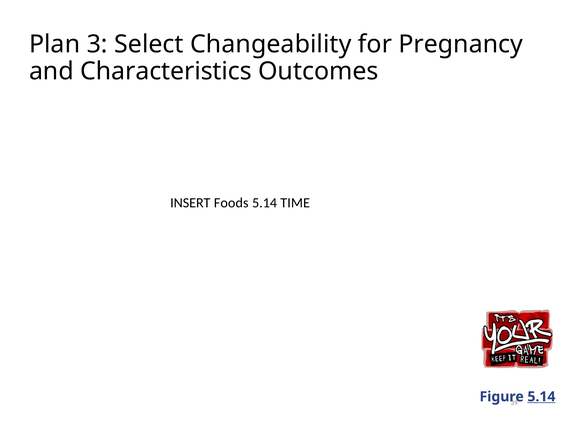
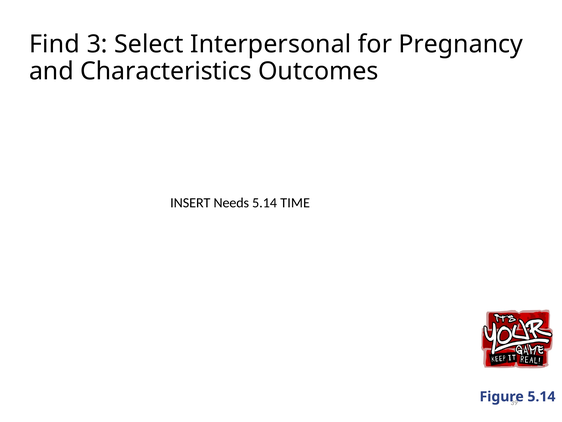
Plan: Plan -> Find (54, 44)
Changeability: Changeability -> Interpersonal (271, 44)
Foods: Foods -> Needs (231, 203)
5.14 underline: present -> none (541, 396)
